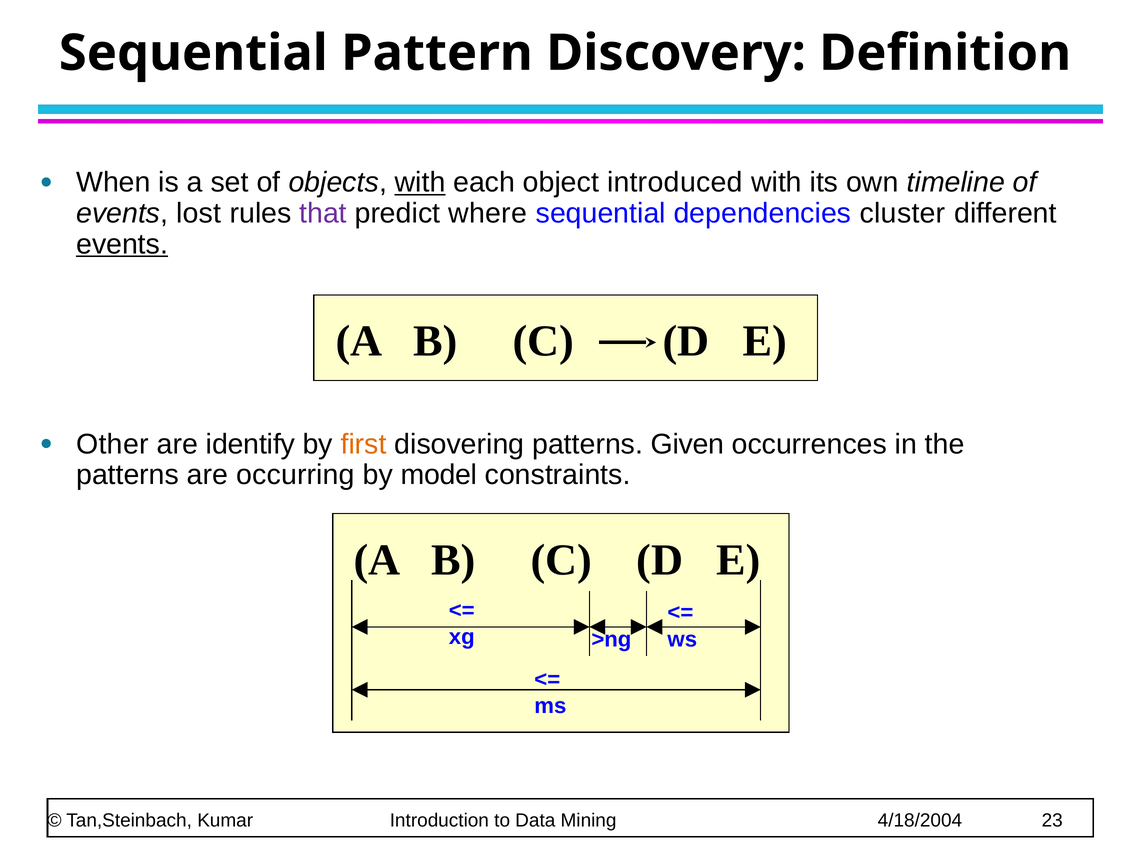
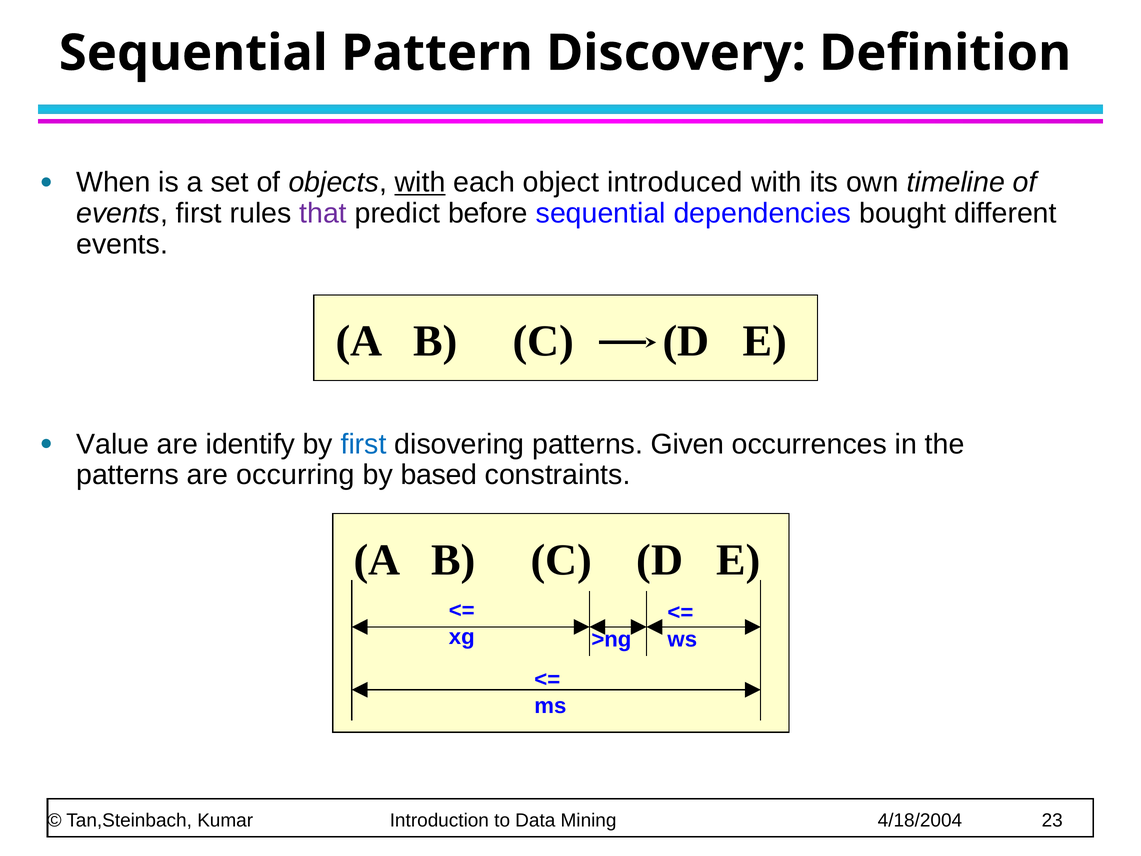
events lost: lost -> first (199, 213)
where: where -> before (488, 213)
cluster: cluster -> bought (903, 213)
events underline: present -> none (122, 244)
Other: Other -> Value (113, 444)
first colour: orange -> blue (364, 444)
model: model -> based (439, 475)
